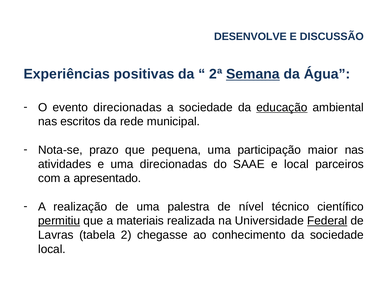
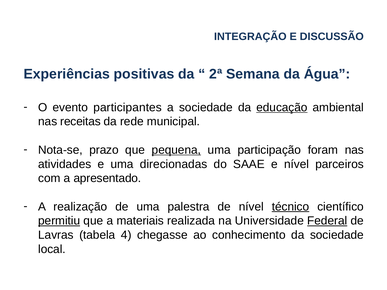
DESENVOLVE: DESENVOLVE -> INTEGRAÇÃO (250, 37)
Semana underline: present -> none (253, 74)
evento direcionadas: direcionadas -> participantes (128, 108)
escritos: escritos -> receitas (80, 122)
pequena underline: none -> present (176, 150)
maior: maior -> foram (323, 150)
e local: local -> nível (296, 164)
técnico underline: none -> present (290, 207)
2: 2 -> 4 (126, 235)
